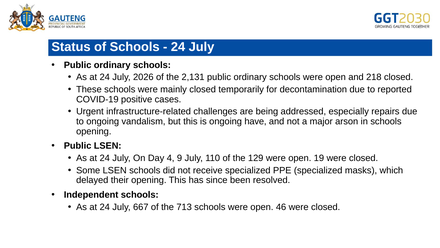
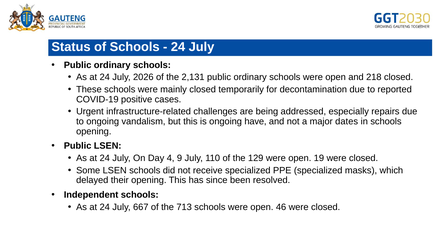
arson: arson -> dates (347, 121)
